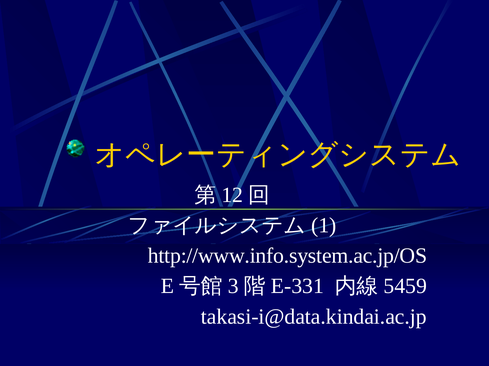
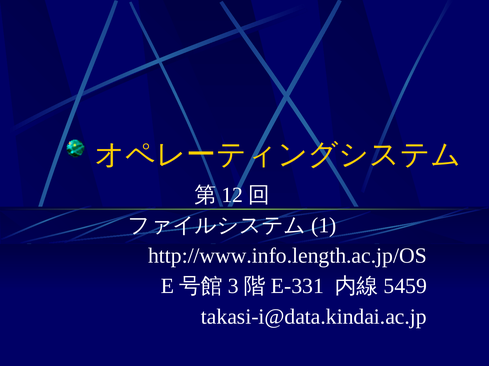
http://www.info.system.ac.jp/OS: http://www.info.system.ac.jp/OS -> http://www.info.length.ac.jp/OS (287, 256)
